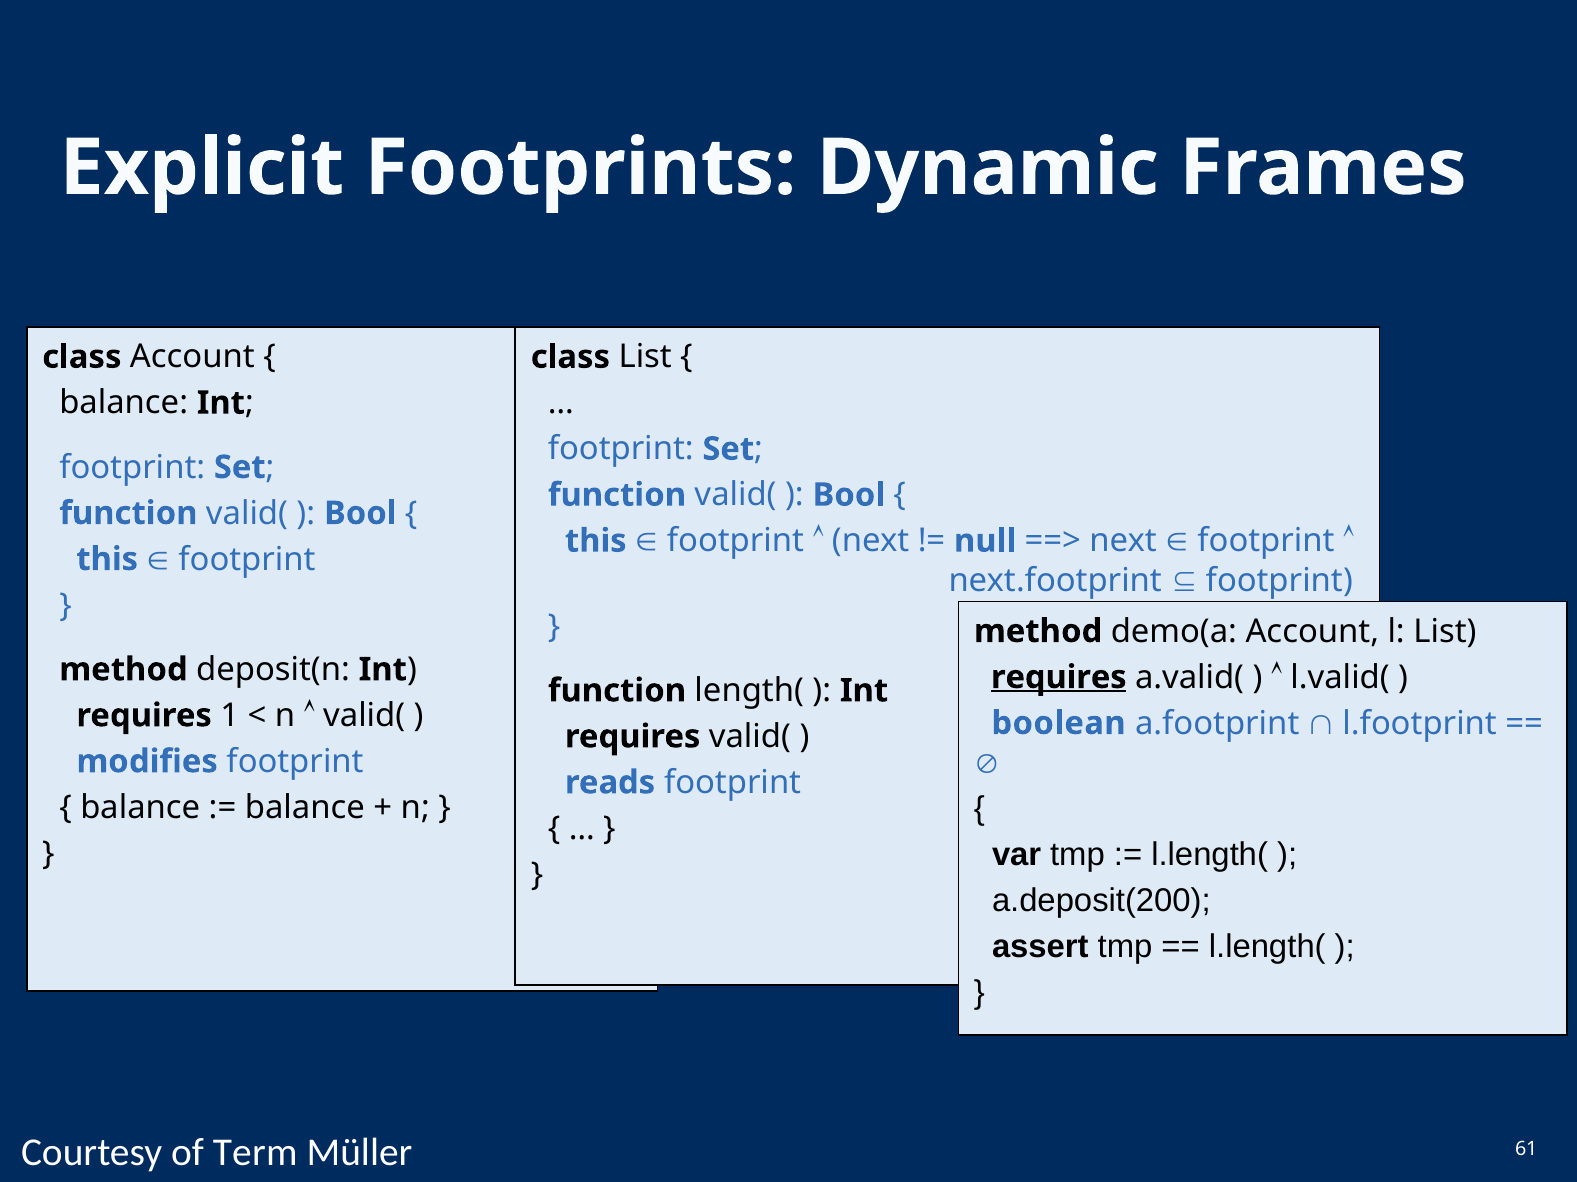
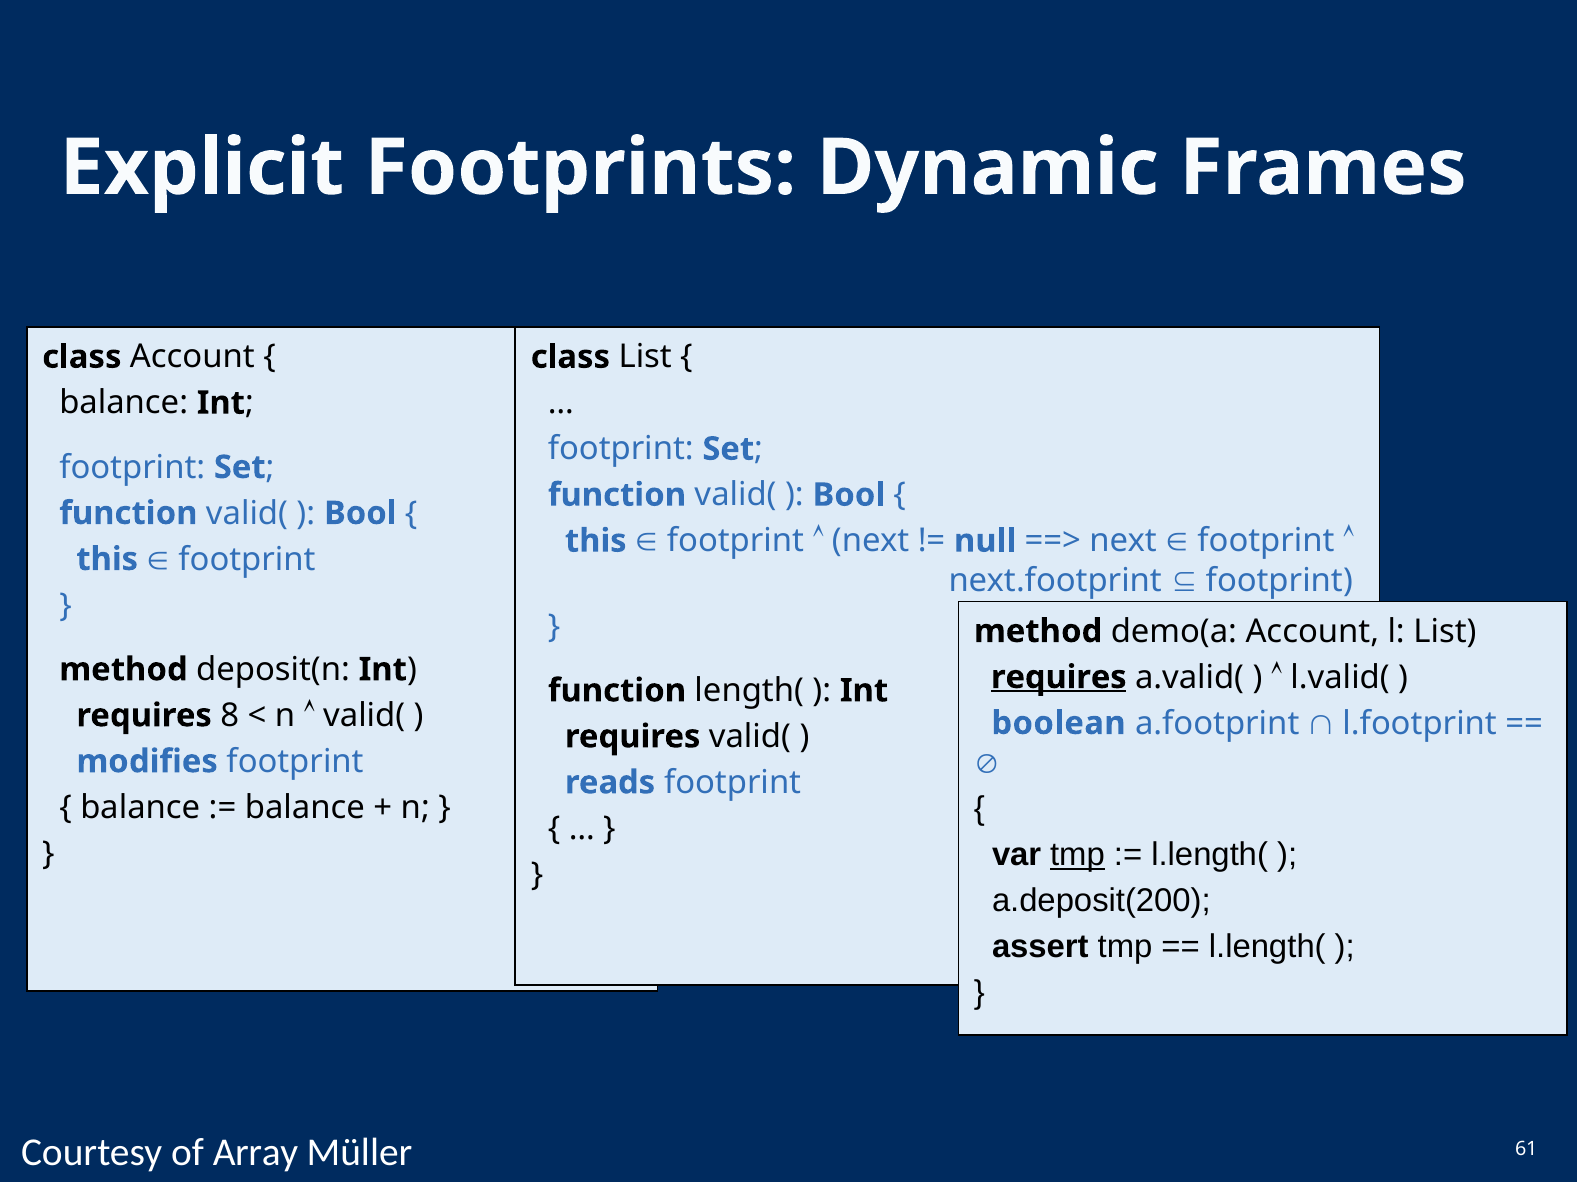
1: 1 -> 8 (230, 716)
tmp underline: none -> present (1077, 855)
Term: Term -> Array (255, 1153)
